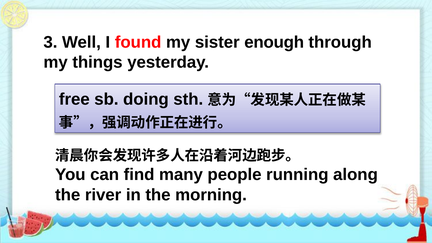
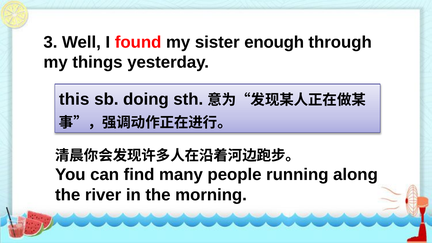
free: free -> this (74, 99)
